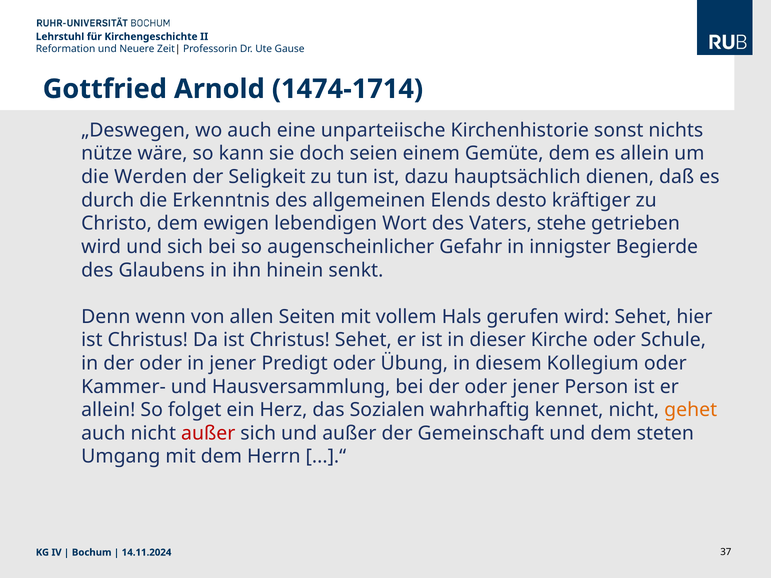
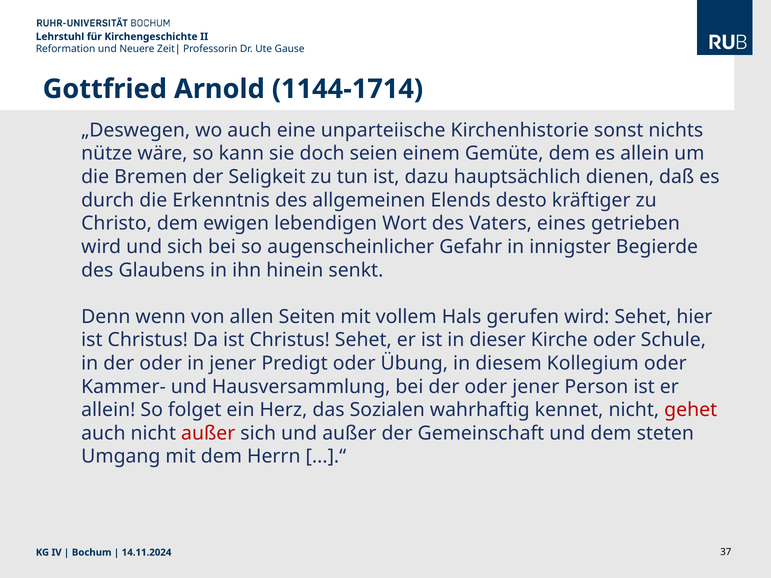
1474-1714: 1474-1714 -> 1144-1714 (347, 89)
Werden: Werden -> Bremen (151, 177)
stehe: stehe -> eines (561, 224)
gehet colour: orange -> red (691, 410)
